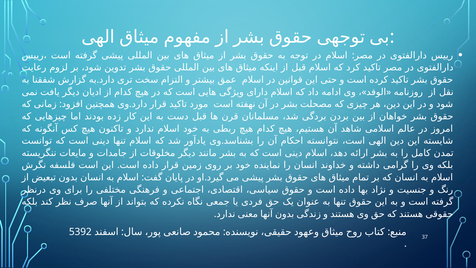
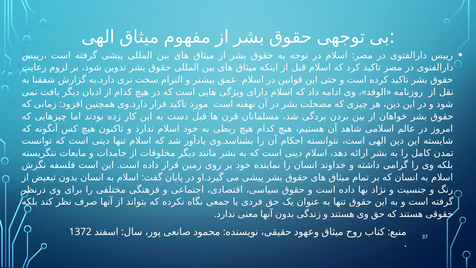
5392: 5392 -> 1372 (80, 232)
